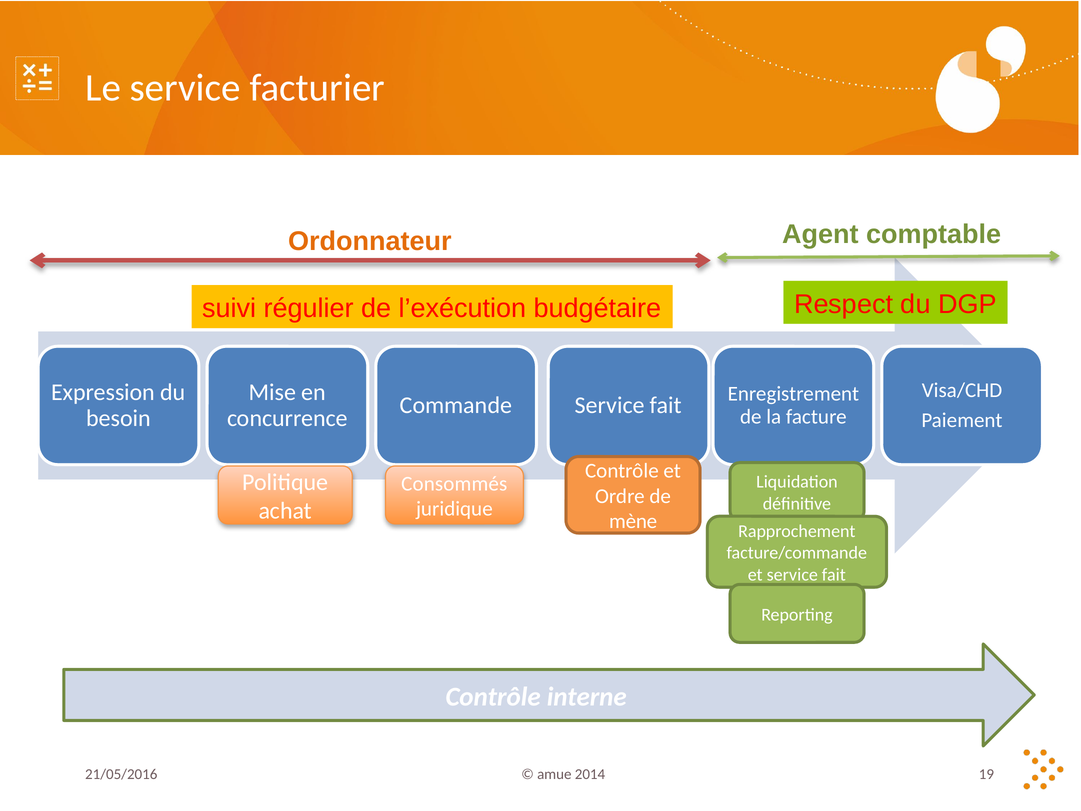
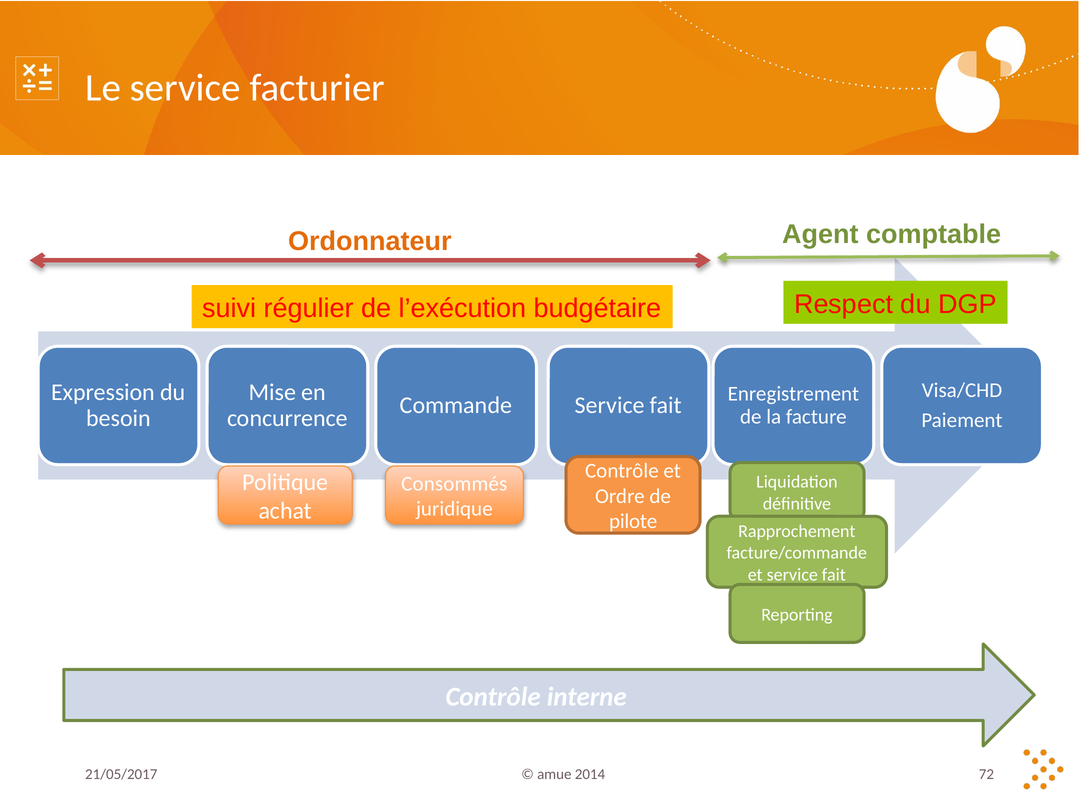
mène: mène -> pilote (633, 521)
21/05/2016: 21/05/2016 -> 21/05/2017 (121, 774)
19: 19 -> 72 (986, 774)
